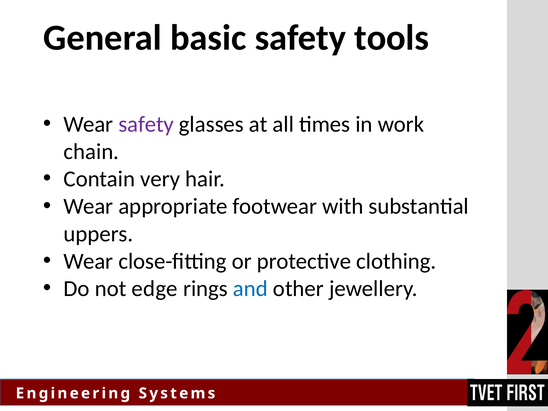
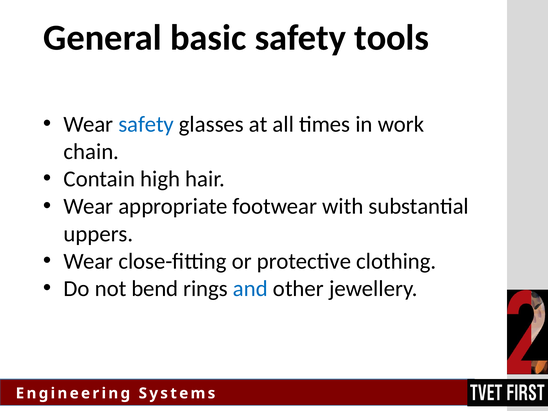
safety colour: purple -> blue (146, 124)
very: very -> high (160, 179)
edge: edge -> bend (155, 289)
